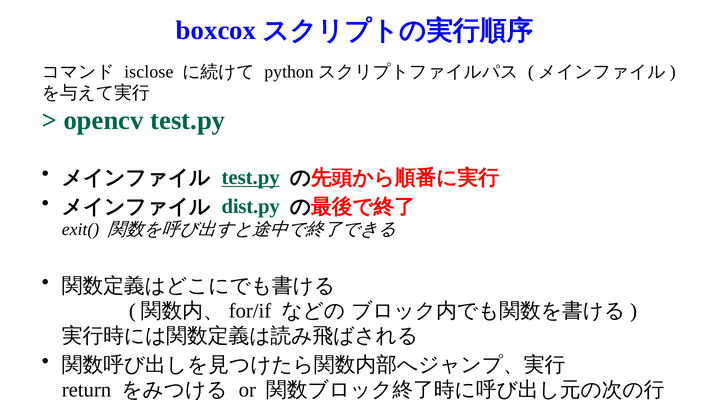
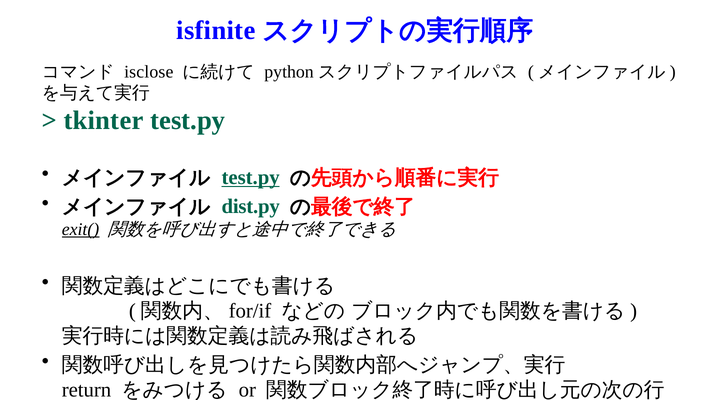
boxcox: boxcox -> isfinite (216, 30)
opencv: opencv -> tkinter (104, 121)
exit( underline: none -> present (81, 230)
